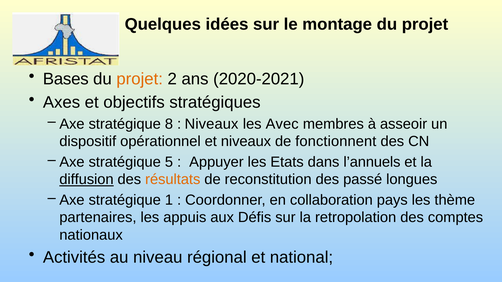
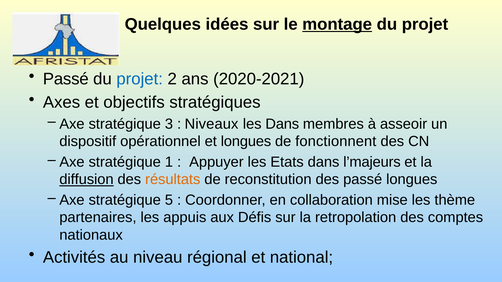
montage underline: none -> present (337, 24)
Bases: Bases -> Passé (66, 79)
projet colour: orange -> blue (140, 79)
8: 8 -> 3 (169, 124)
les Avec: Avec -> Dans (282, 124)
et niveaux: niveaux -> longues (246, 142)
5: 5 -> 1 (169, 162)
l’annuels: l’annuels -> l’majeurs (372, 162)
1: 1 -> 5 (169, 200)
pays: pays -> mise (392, 200)
